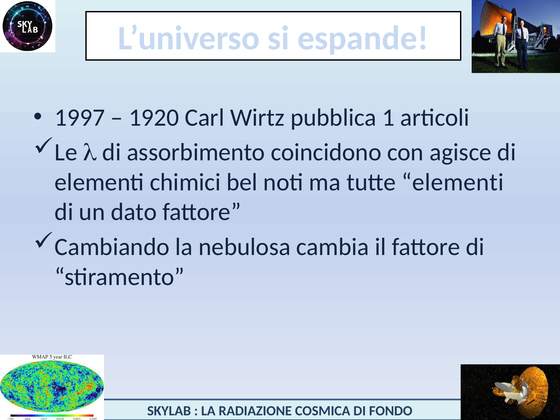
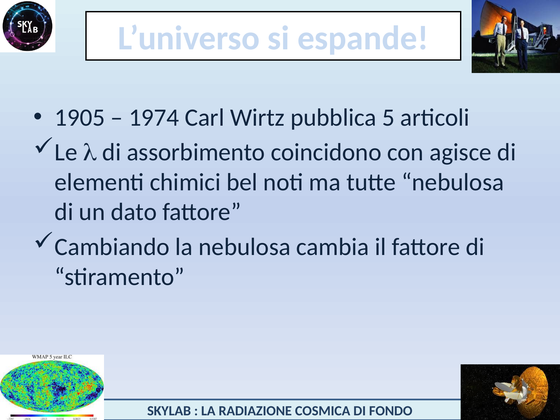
1997: 1997 -> 1905 (80, 117)
1920: 1920 -> 1974 (154, 117)
1: 1 -> 5 (388, 117)
tutte elementi: elementi -> nebulosa (453, 182)
